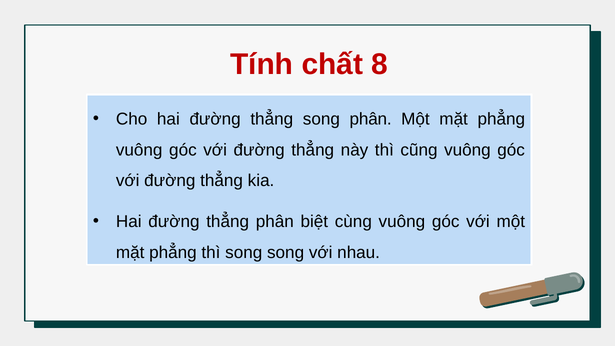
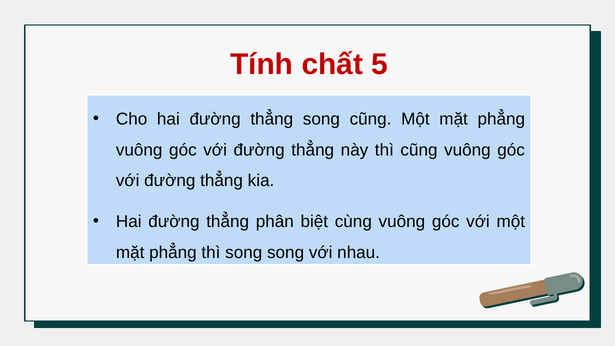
8: 8 -> 5 (380, 64)
song phân: phân -> cũng (371, 119)
